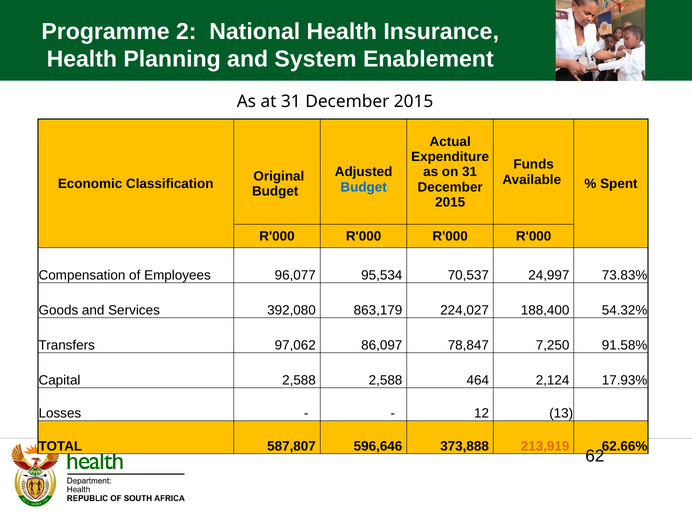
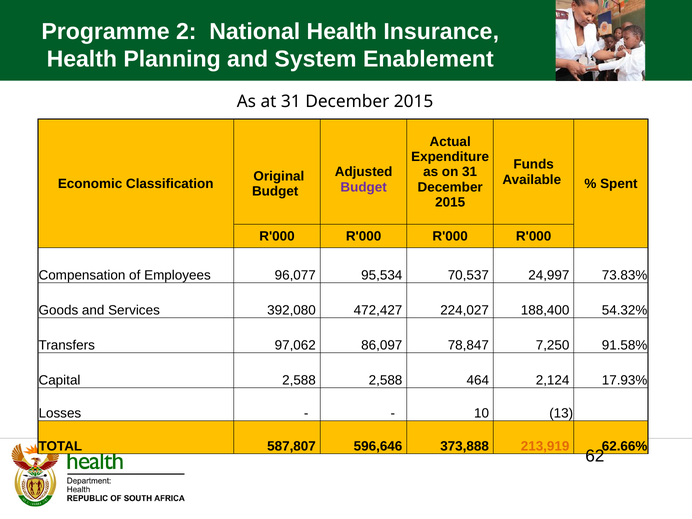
Budget colour: blue -> purple (364, 187)
863,179: 863,179 -> 472,427 (378, 310)
12: 12 -> 10 (482, 413)
